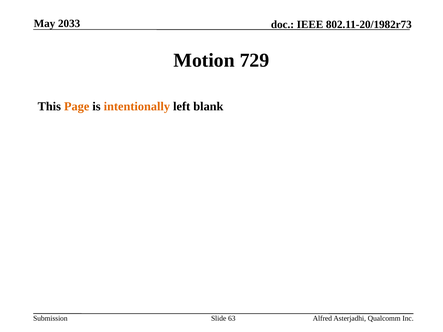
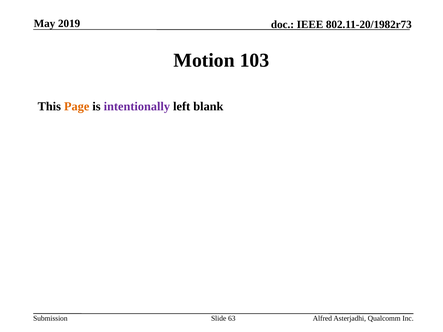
2033: 2033 -> 2019 (69, 23)
729: 729 -> 103 (254, 60)
intentionally colour: orange -> purple (137, 106)
